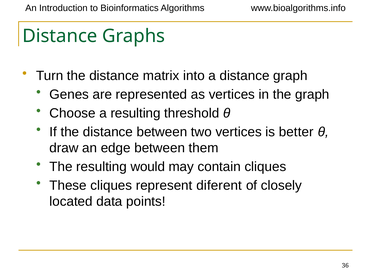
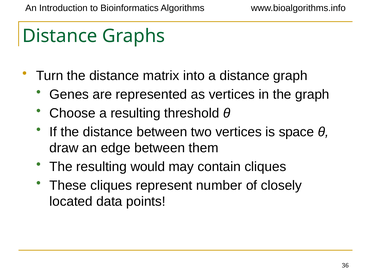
better: better -> space (296, 132)
diferent: diferent -> number (219, 186)
